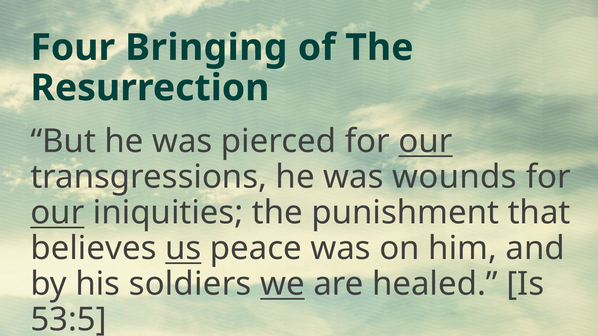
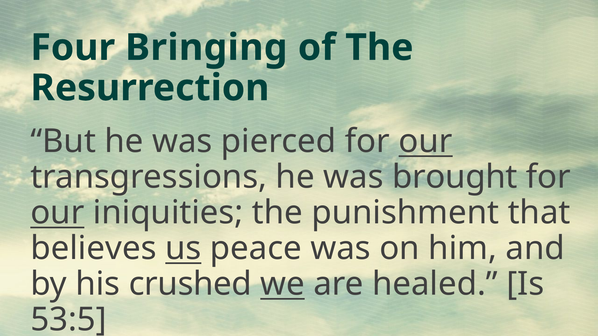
wounds: wounds -> brought (455, 177)
soldiers: soldiers -> crushed (190, 284)
